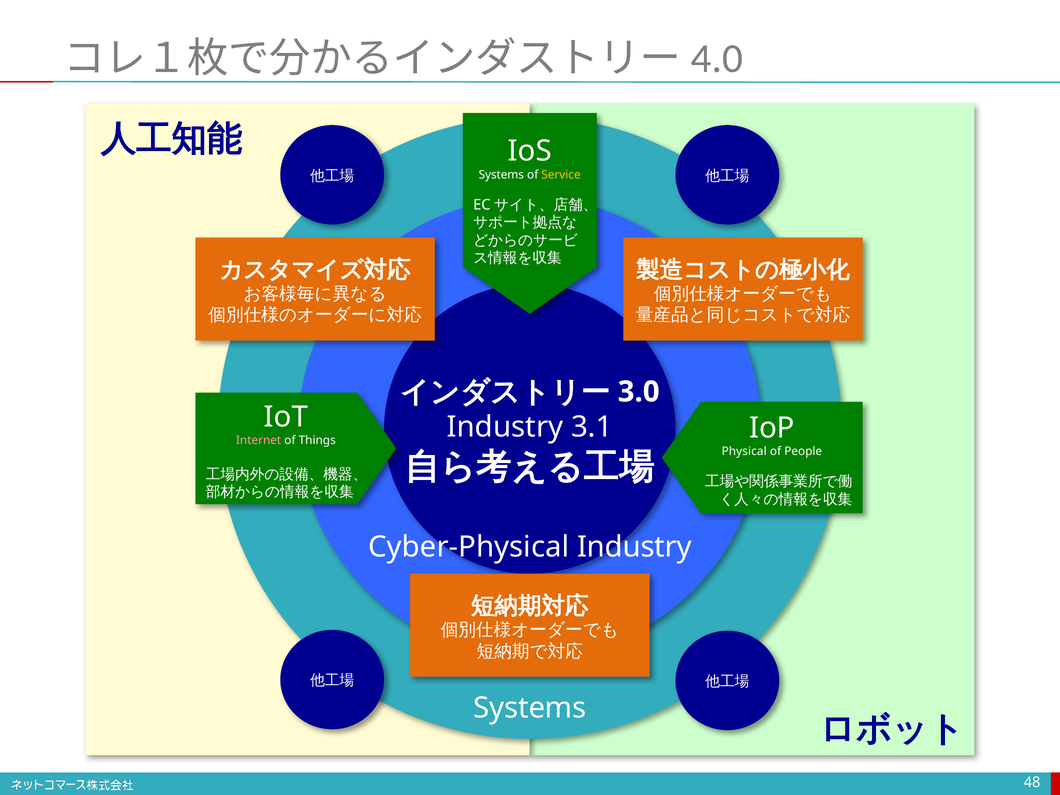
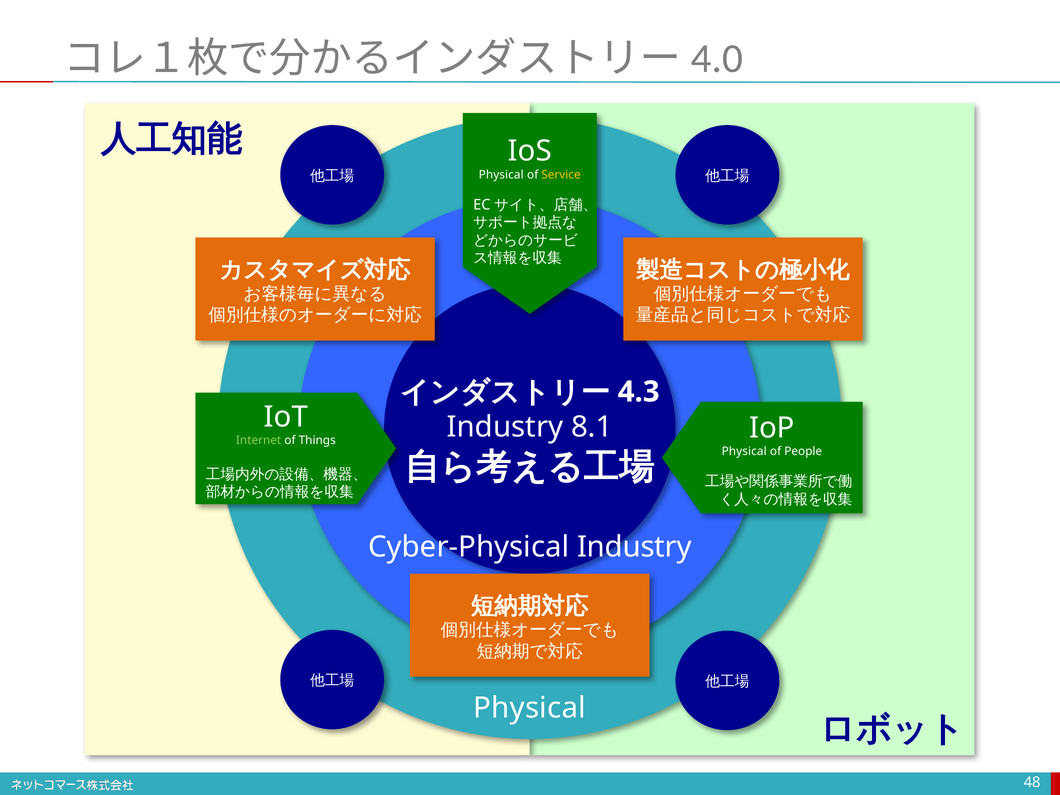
Systems: Systems -> Physical (501, 175)
3.0: 3.0 -> 4.3 (639, 392)
3.1: 3.1 -> 8.1 (592, 427)
Internet colour: pink -> light green (259, 440)
Systems: Systems -> Physical (530, 708)
